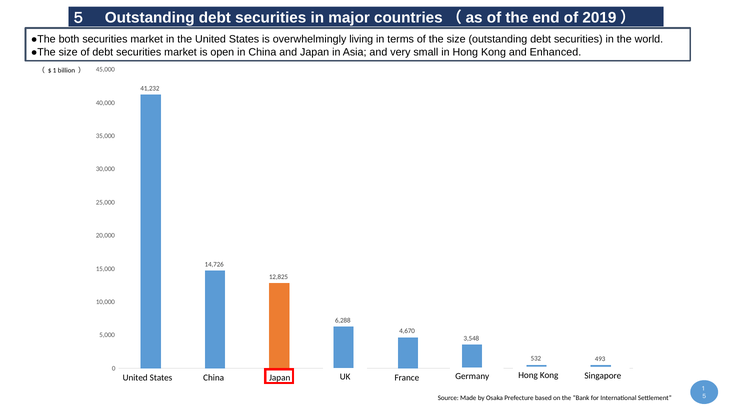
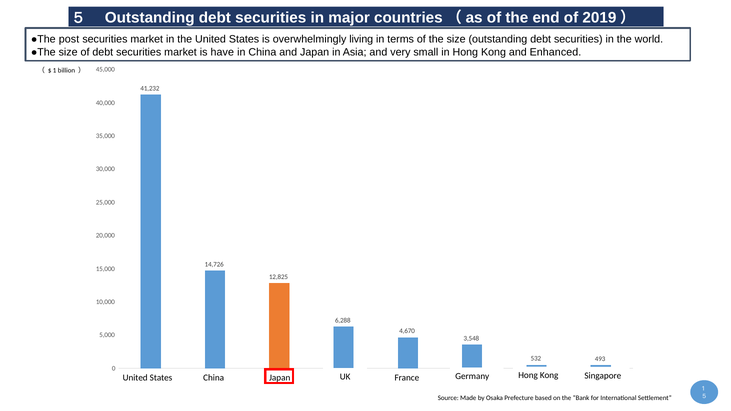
both: both -> post (69, 39)
open: open -> have (222, 52)
